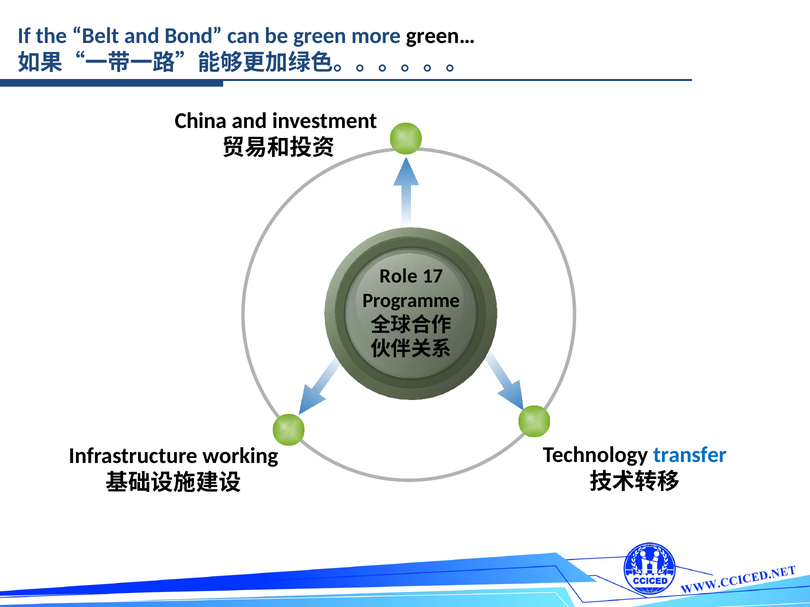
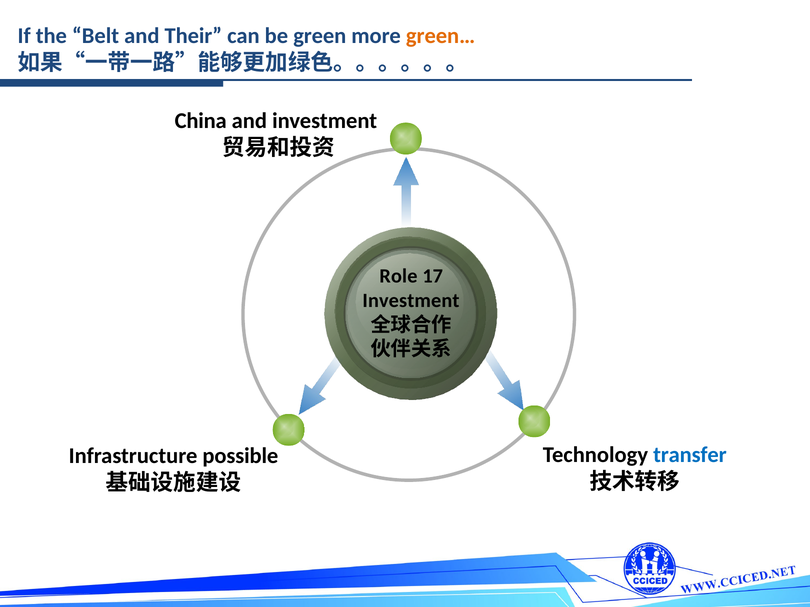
Bond: Bond -> Their (193, 36)
green… colour: black -> orange (441, 36)
Programme: Programme -> Investment (411, 301)
working: working -> possible (240, 456)
